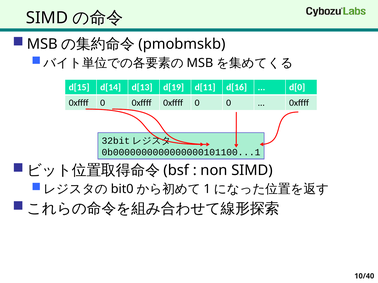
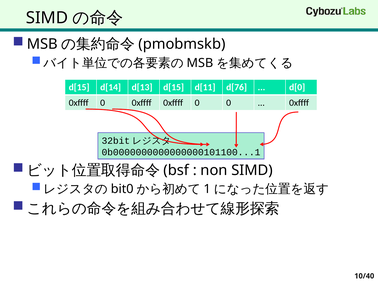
d[13 d[19: d[19 -> d[15 (174, 88)
d[16: d[16 -> d[76 (237, 88)
